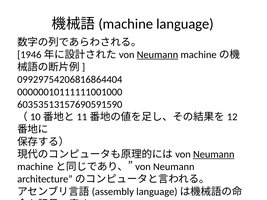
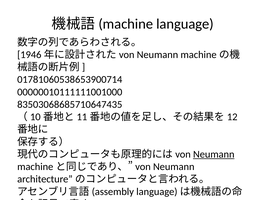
Neumann underline: present -> none (157, 55)
09929754206816864404: 09929754206816864404 -> 01781060538653900714 (70, 80)
60353513157690591590: 60353513157690591590 -> 83503068685710647435 (70, 105)
